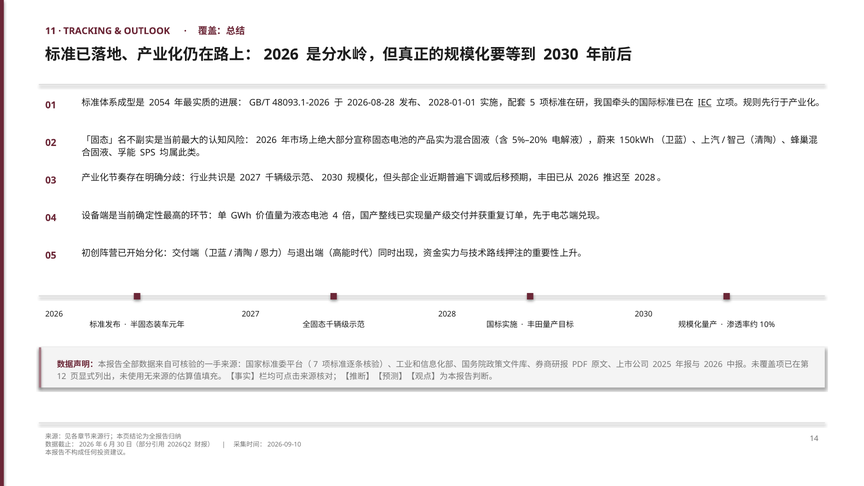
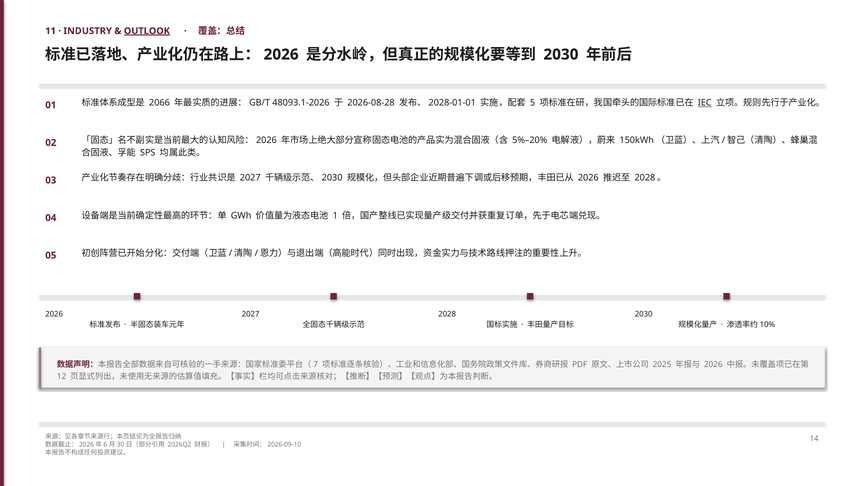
TRACKING: TRACKING -> INDUSTRY (88, 31)
OUTLOOK underline: none -> present (147, 31)
2054: 2054 -> 2066 (159, 103)
4: 4 -> 1 (335, 216)
